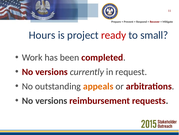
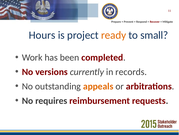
ready colour: red -> orange (114, 35)
request: request -> records (131, 72)
versions: versions -> requires (51, 100)
